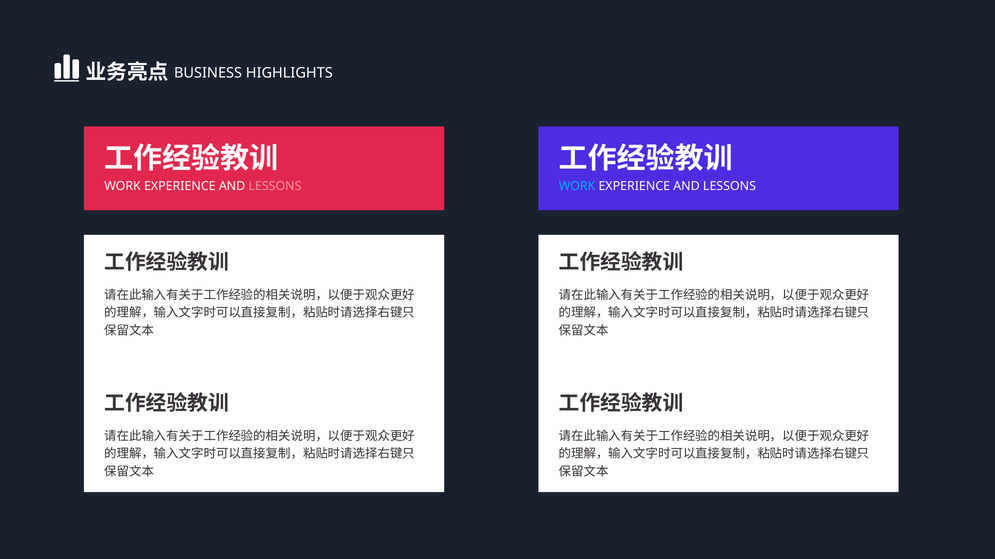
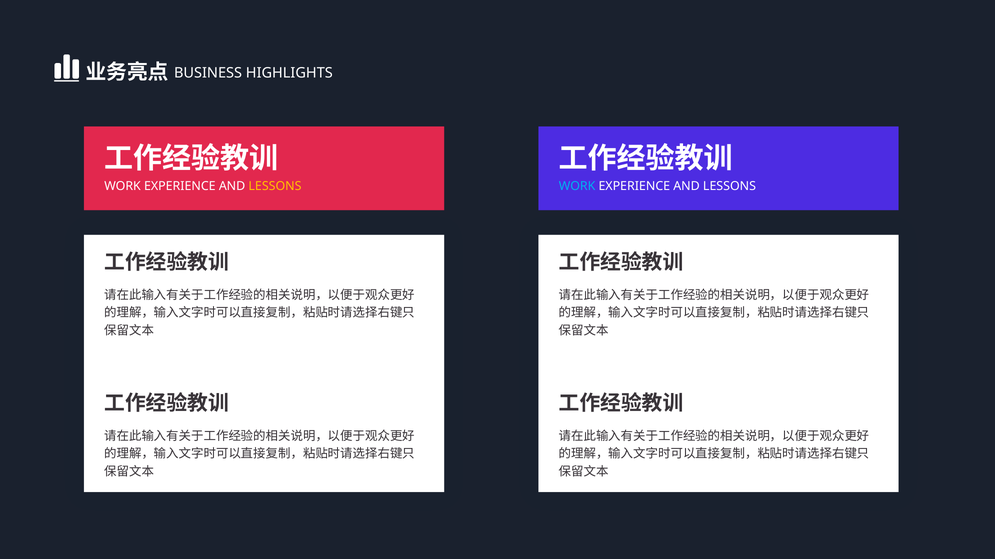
LESSONS colour: pink -> yellow (275, 187)
